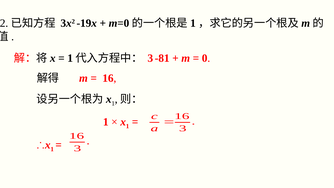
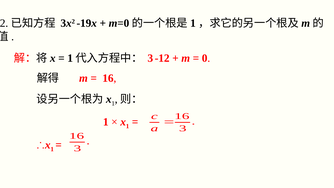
-81: -81 -> -12 (162, 58)
